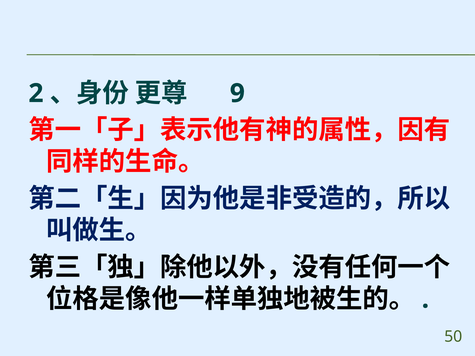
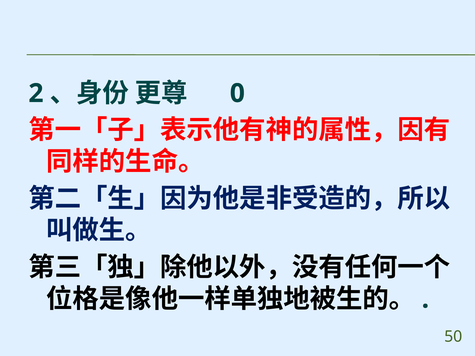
9: 9 -> 0 (237, 93)
